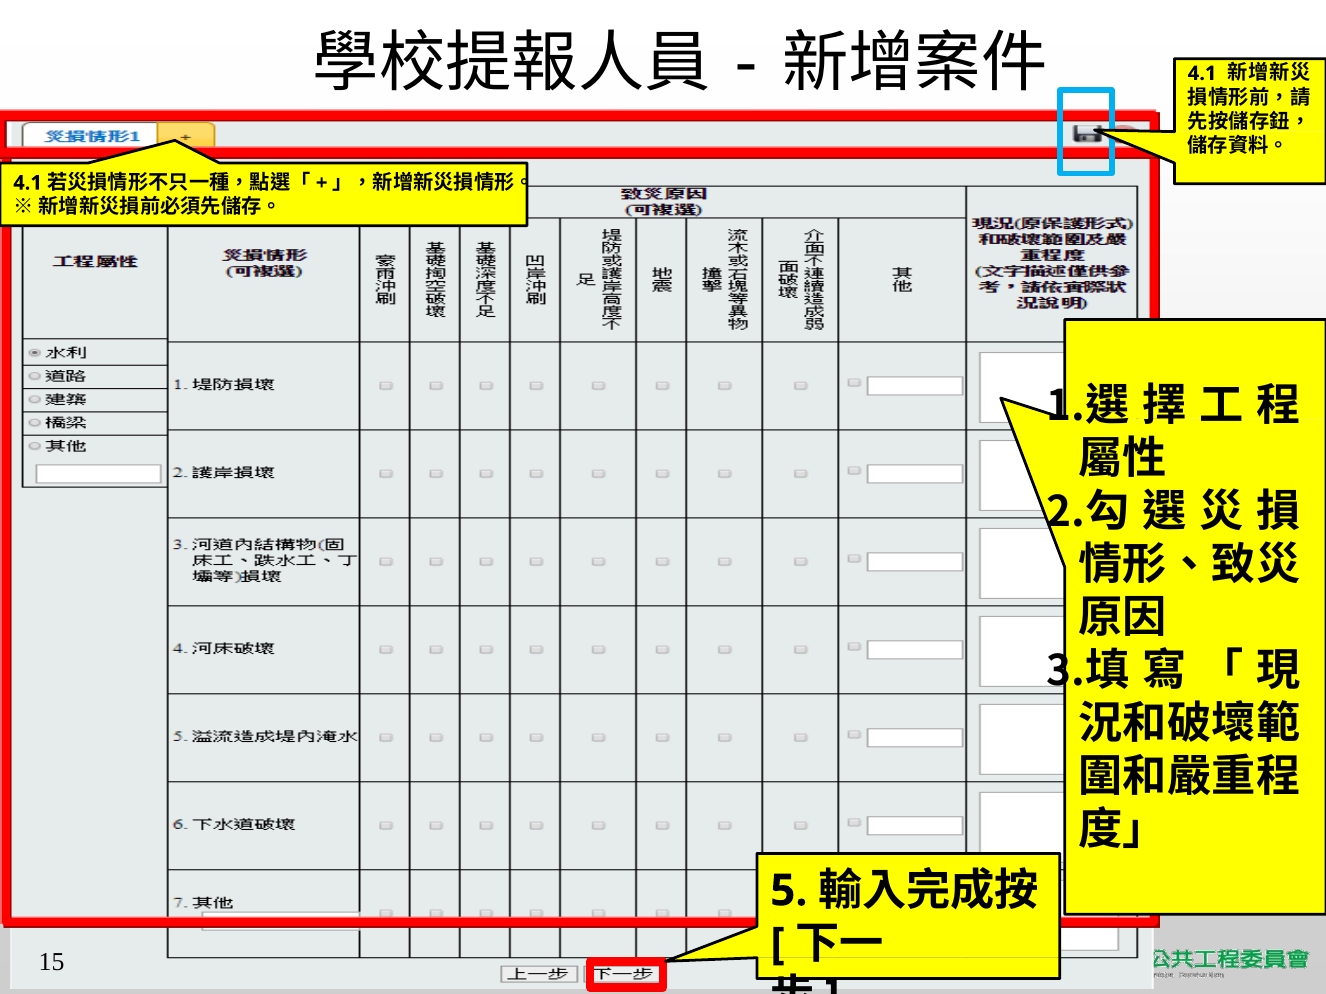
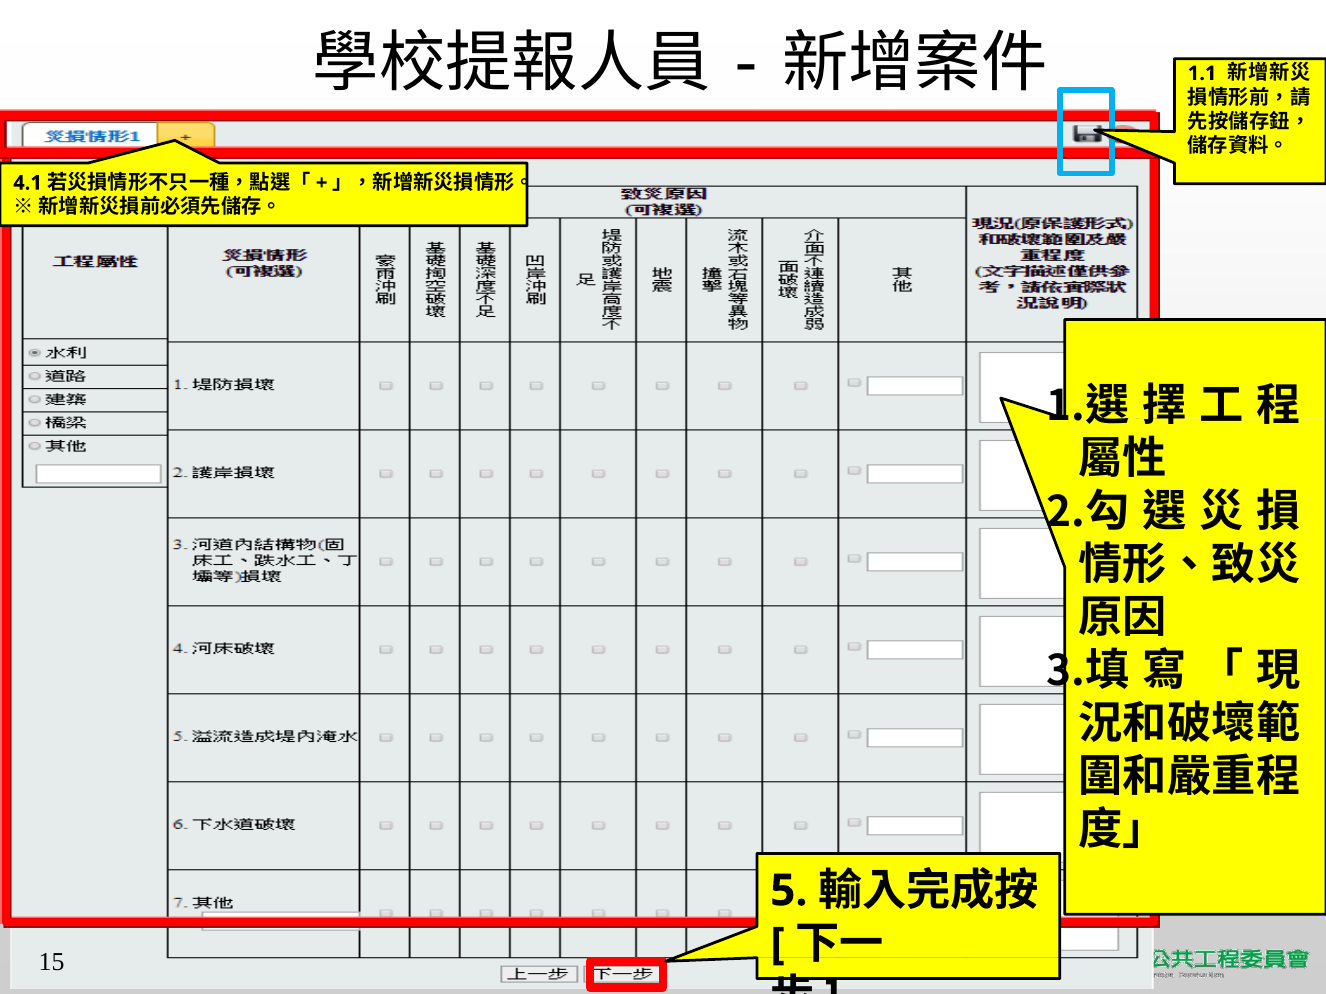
4.1: 4.1 -> 1.1 (1202, 73)
